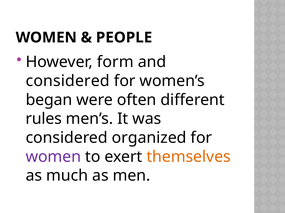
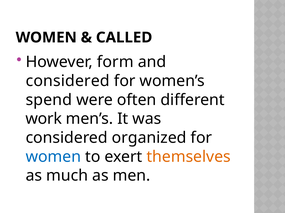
PEOPLE: PEOPLE -> CALLED (124, 38)
began: began -> spend (49, 100)
rules: rules -> work (44, 119)
women colour: purple -> blue (53, 157)
